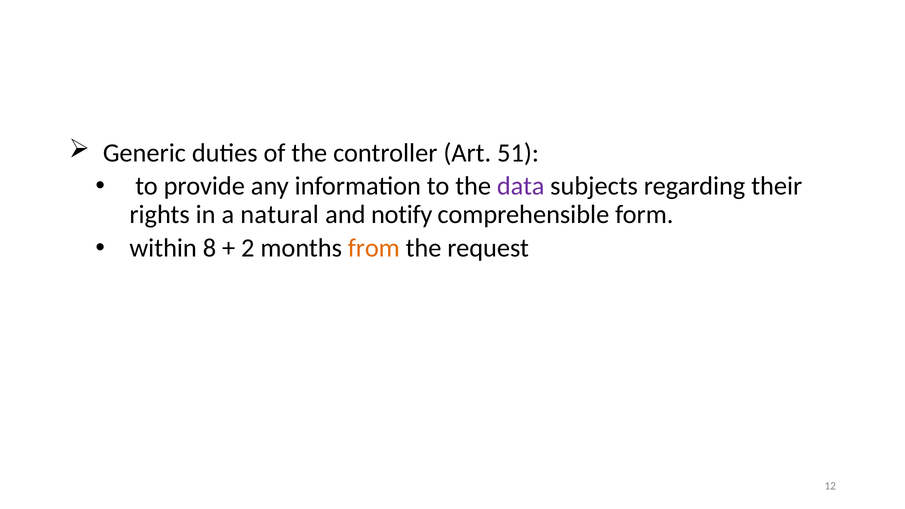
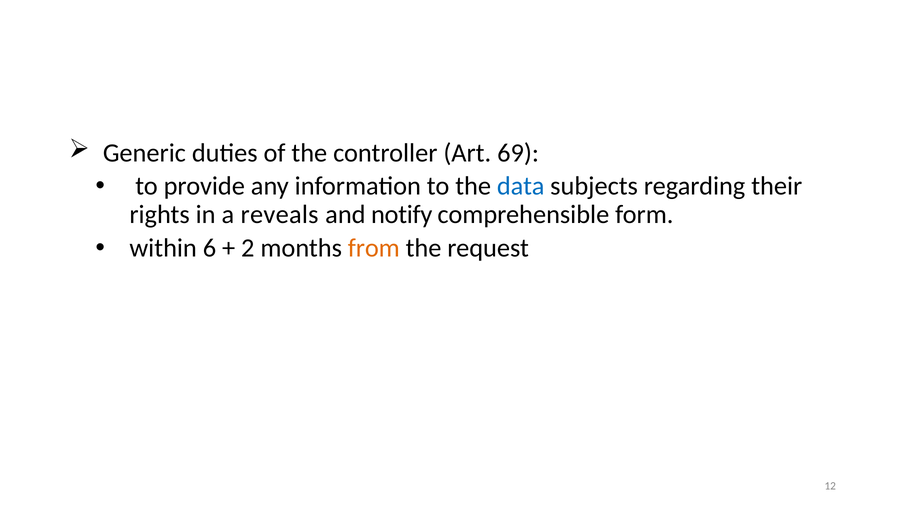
51: 51 -> 69 (518, 153)
data colour: purple -> blue (521, 186)
natural: natural -> reveals (280, 215)
8: 8 -> 6 (209, 248)
